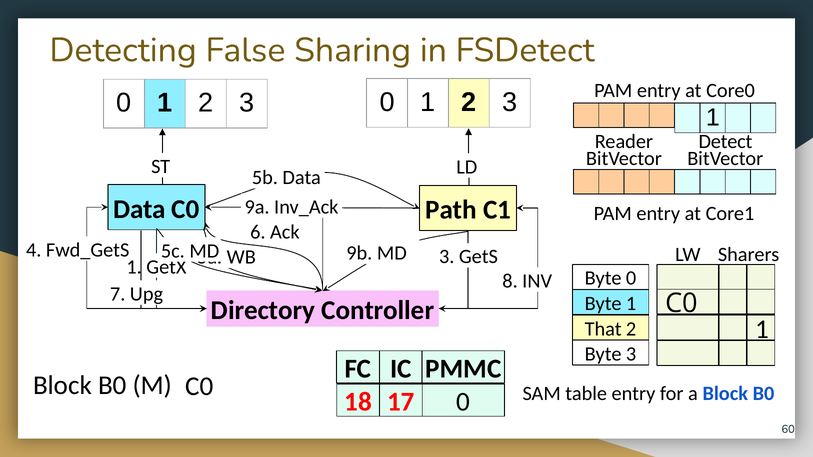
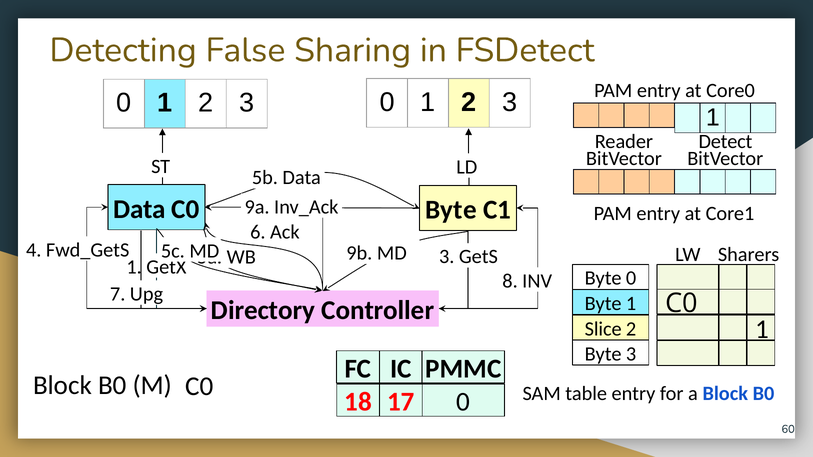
Path: Path -> Byte (451, 210)
That: That -> Slice (603, 329)
